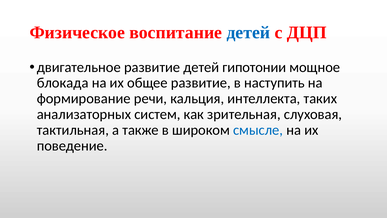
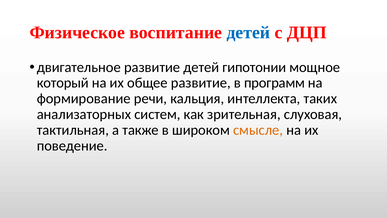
блокада: блокада -> который (63, 83)
наступить: наступить -> программ (275, 83)
смысле colour: blue -> orange (258, 130)
